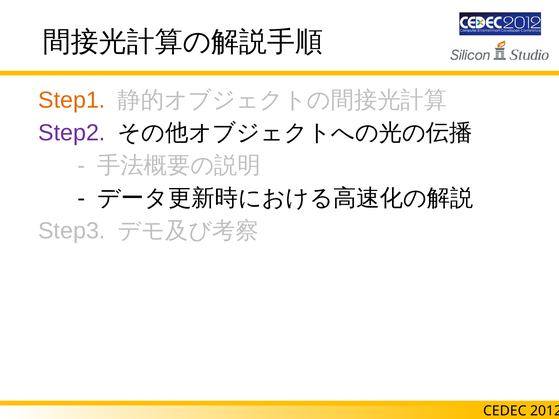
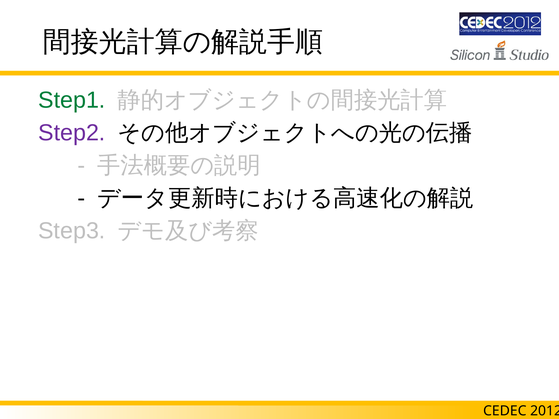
Step1 colour: orange -> green (72, 100)
